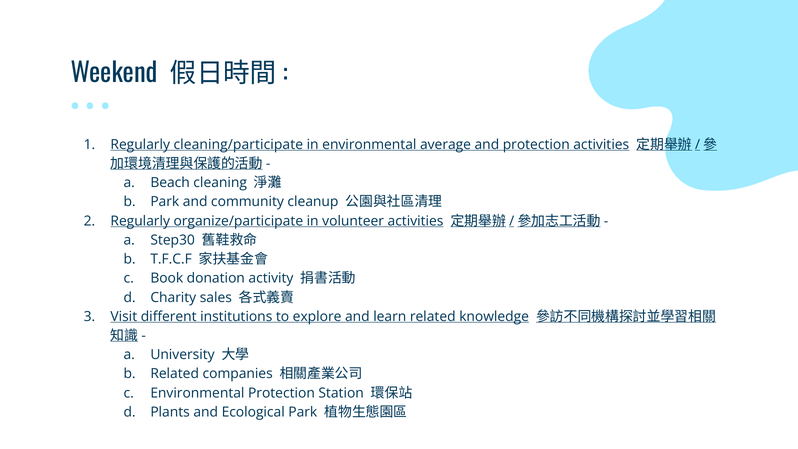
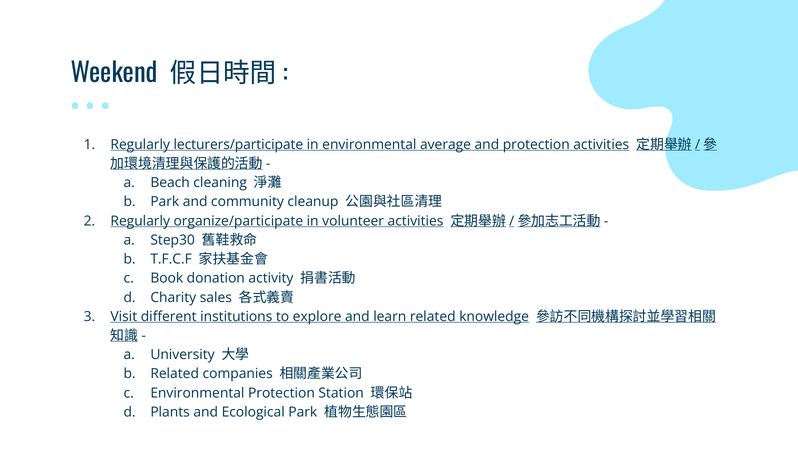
cleaning/participate: cleaning/participate -> lecturers/participate (238, 145)
